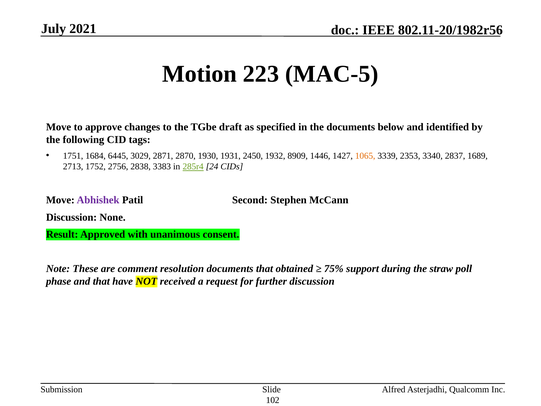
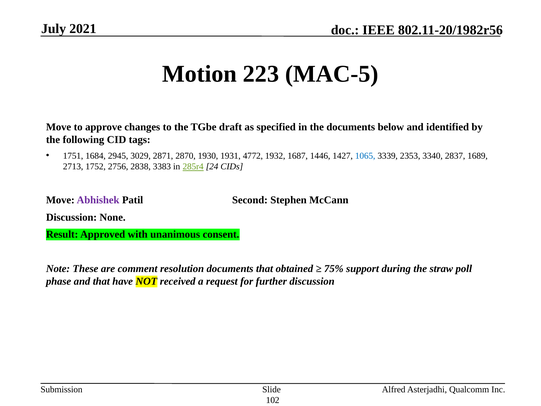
6445: 6445 -> 2945 (118, 156)
2450: 2450 -> 4772 (253, 156)
8909: 8909 -> 1687 (298, 156)
1065 colour: orange -> blue (365, 156)
